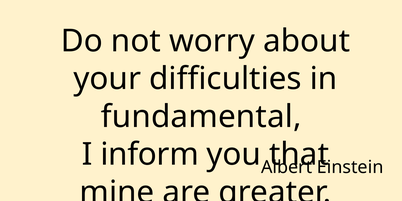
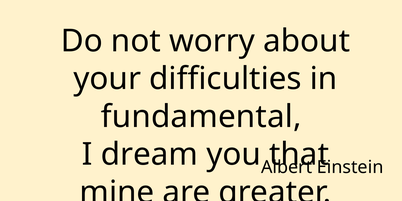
inform: inform -> dream (149, 155)
